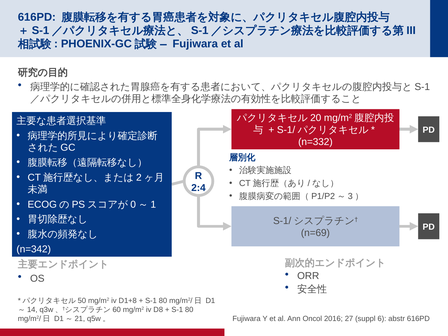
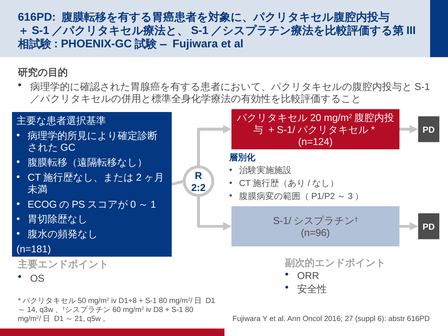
n=332: n=332 -> n=124 (315, 142)
2:4: 2:4 -> 2:2 (198, 188)
n=69: n=69 -> n=96 (315, 233)
n=342: n=342 -> n=181 (34, 249)
